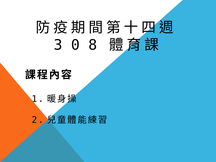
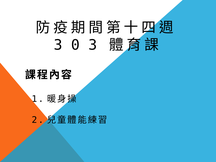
0 8: 8 -> 3 (93, 45)
